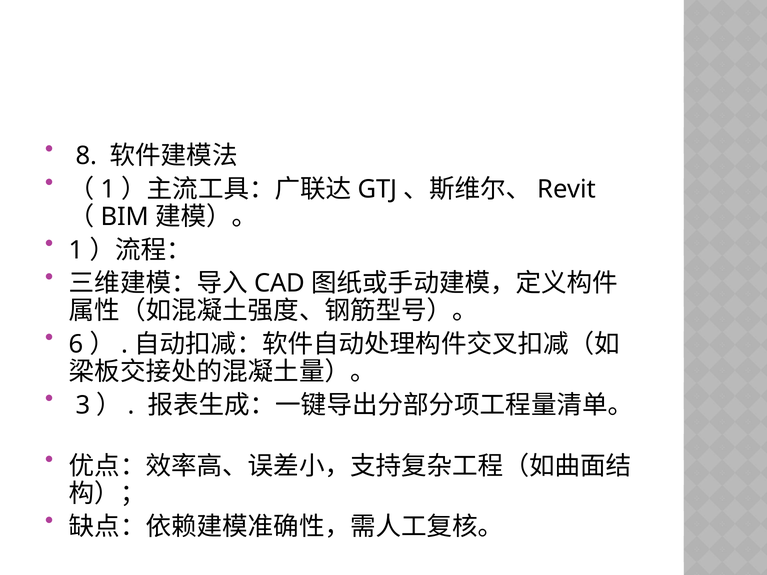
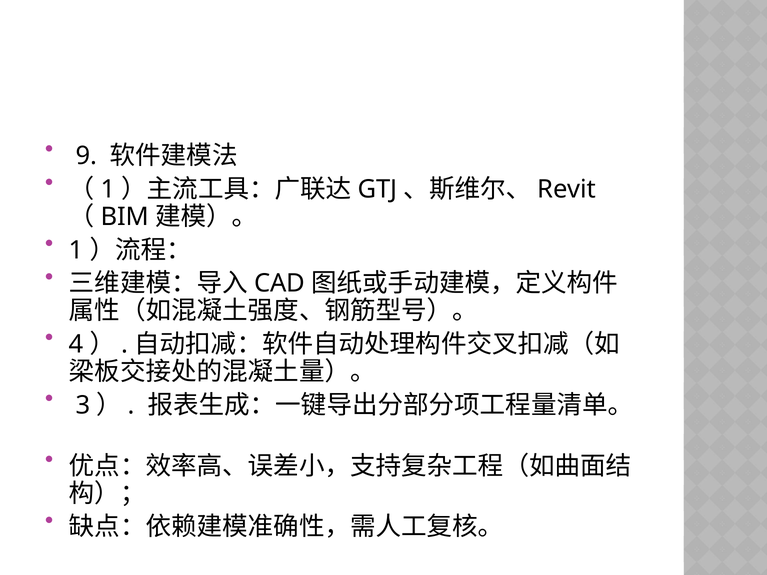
8: 8 -> 9 (86, 156)
6: 6 -> 4 (76, 344)
